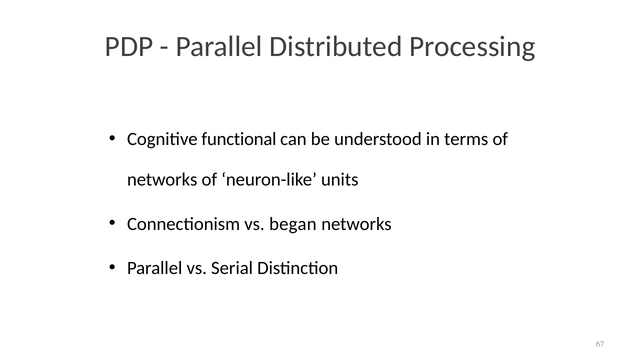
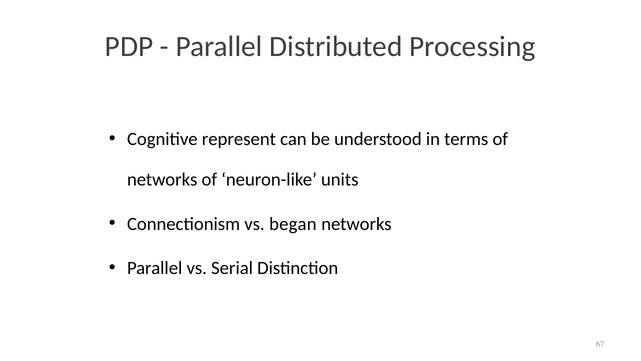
functional: functional -> represent (239, 139)
